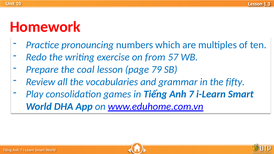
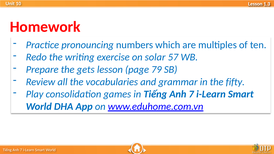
from: from -> solar (155, 57)
coal: coal -> gets (86, 70)
